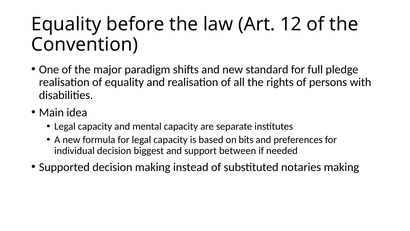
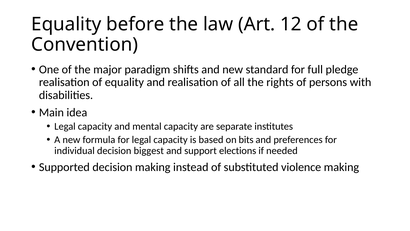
between: between -> elections (238, 151)
notaries: notaries -> violence (301, 167)
